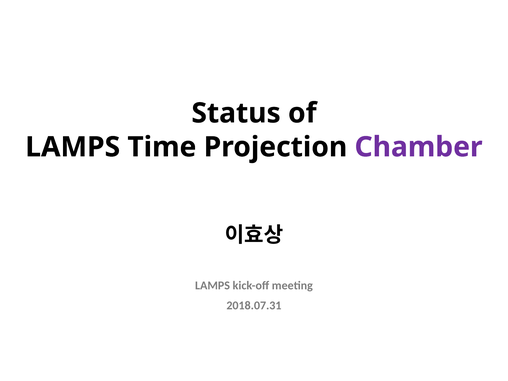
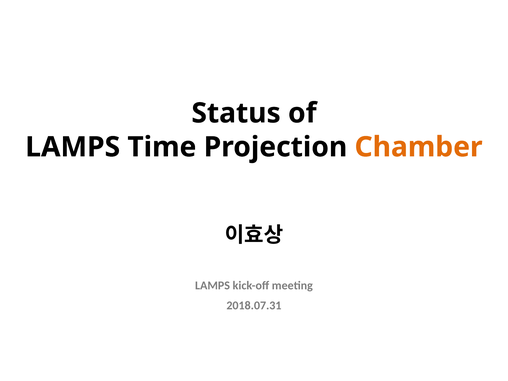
Chamber colour: purple -> orange (419, 147)
